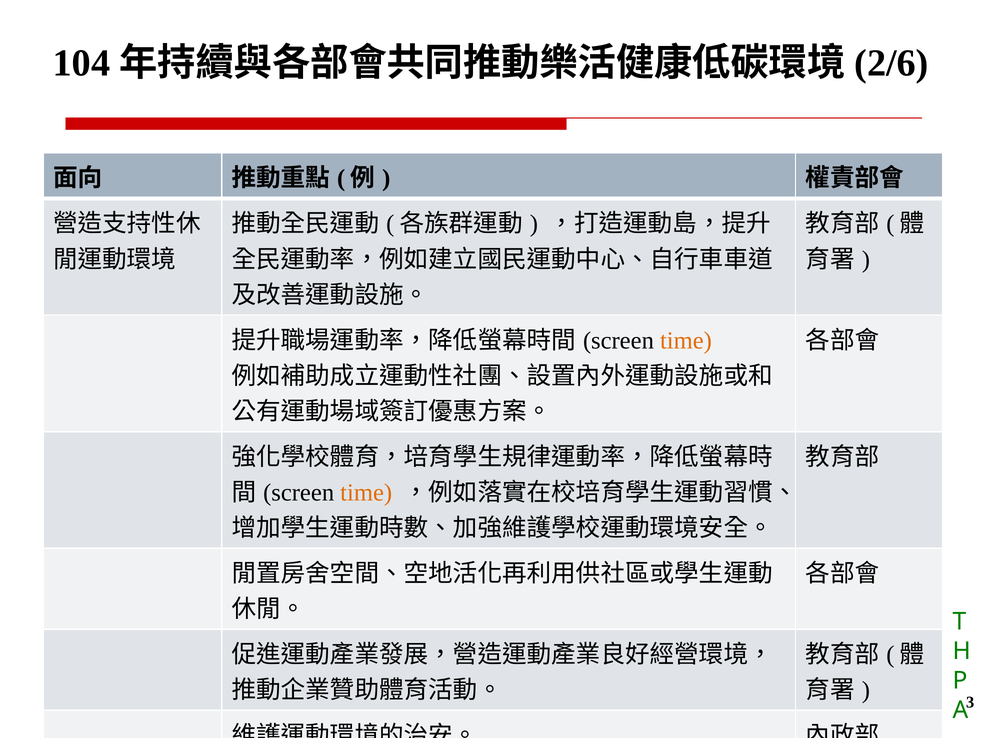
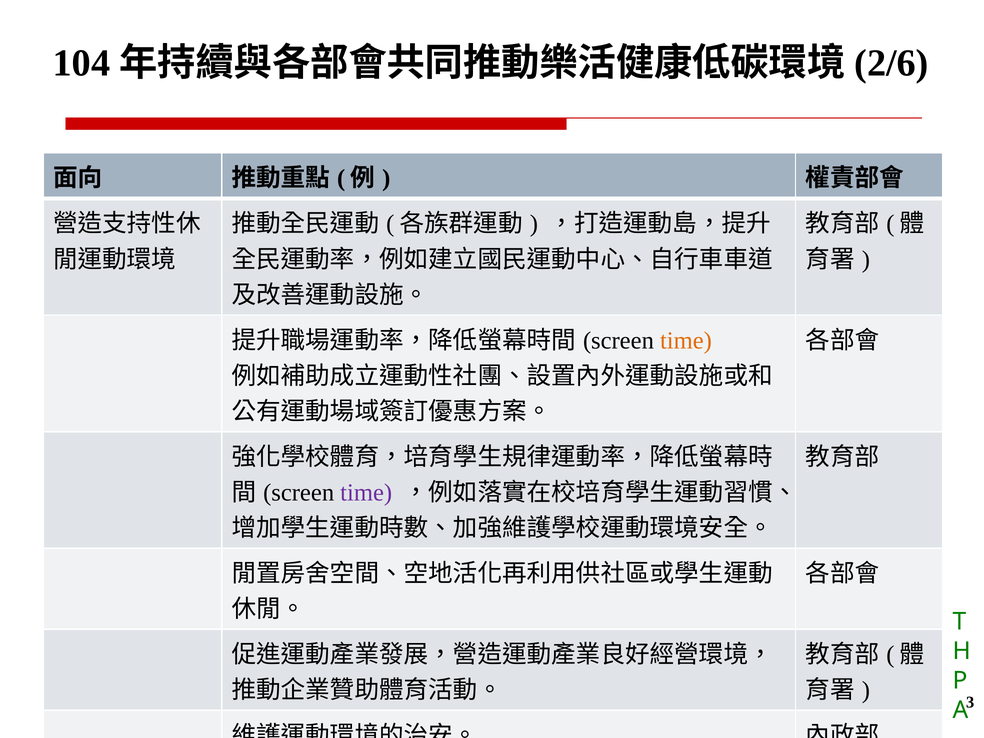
time colour: orange -> purple (366, 493)
